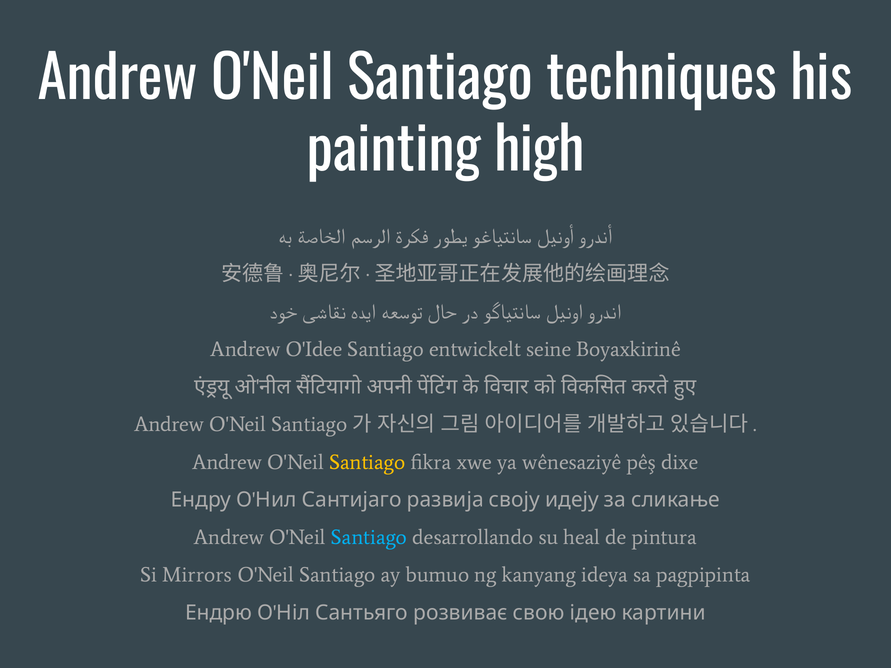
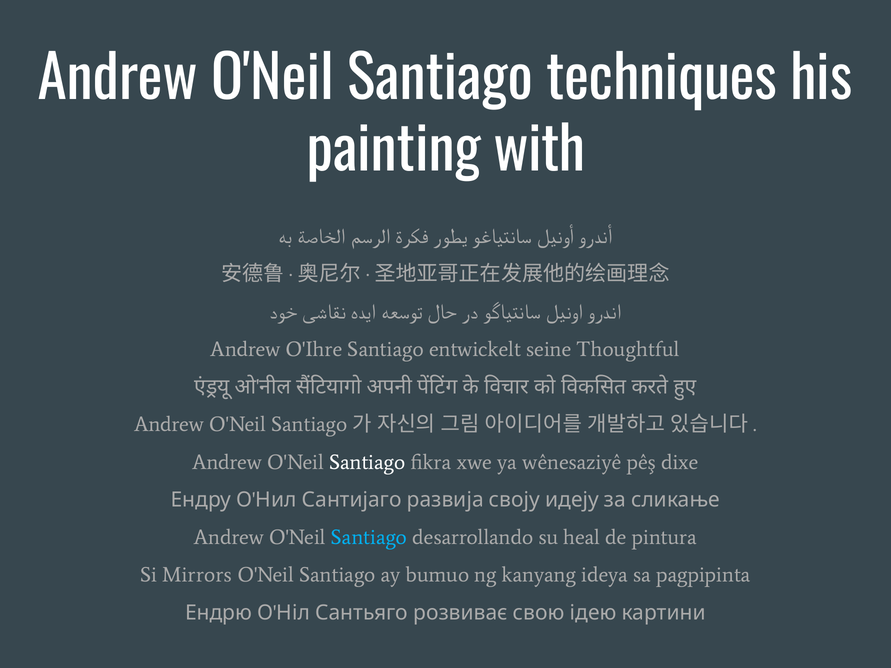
high: high -> with (539, 151)
O'Idee: O'Idee -> O'Ihre (314, 349)
Boyaxkirinê: Boyaxkirinê -> Thoughtful (628, 349)
Santiago colour: yellow -> white (367, 462)
